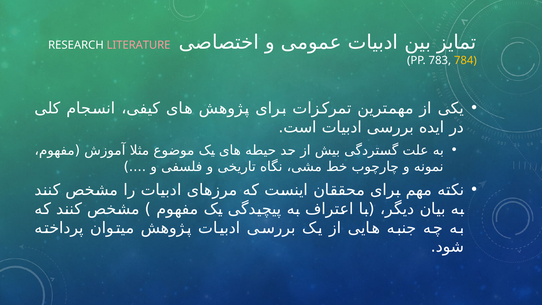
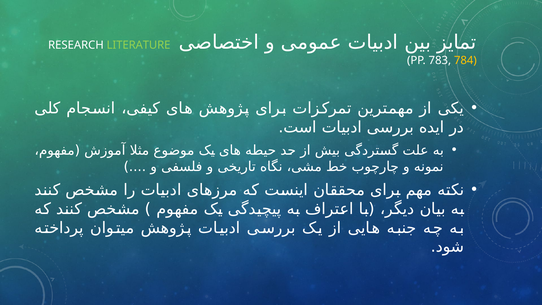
LITERATURE colour: pink -> light green (139, 45)
